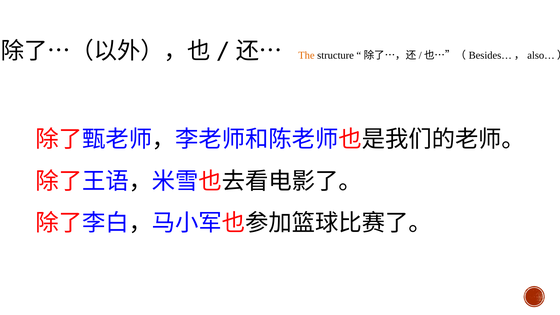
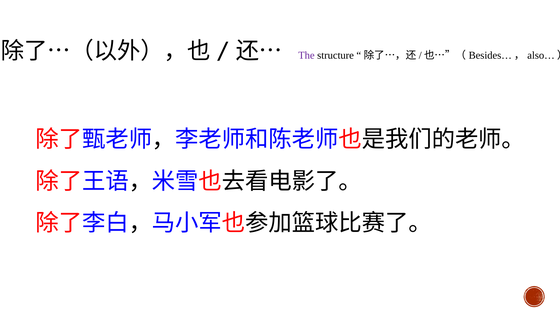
The colour: orange -> purple (306, 55)
